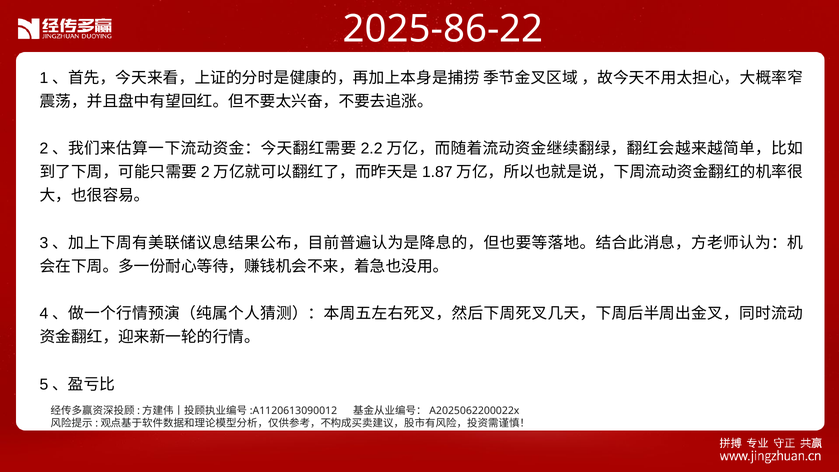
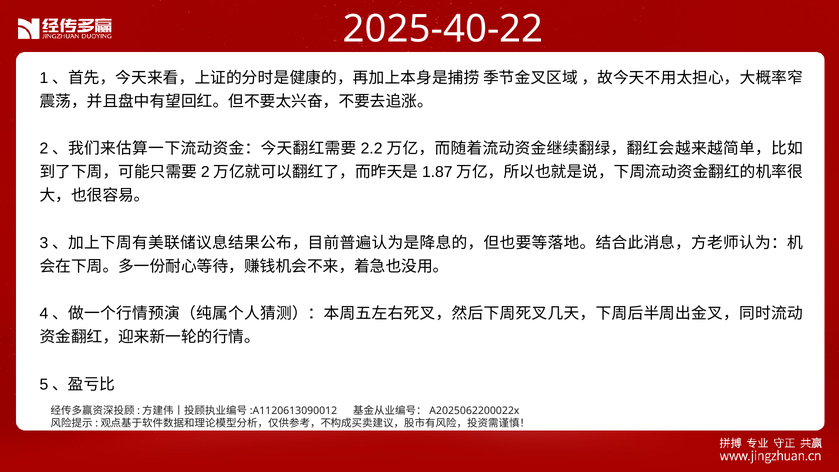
2025-86-22: 2025-86-22 -> 2025-40-22 (443, 29)
